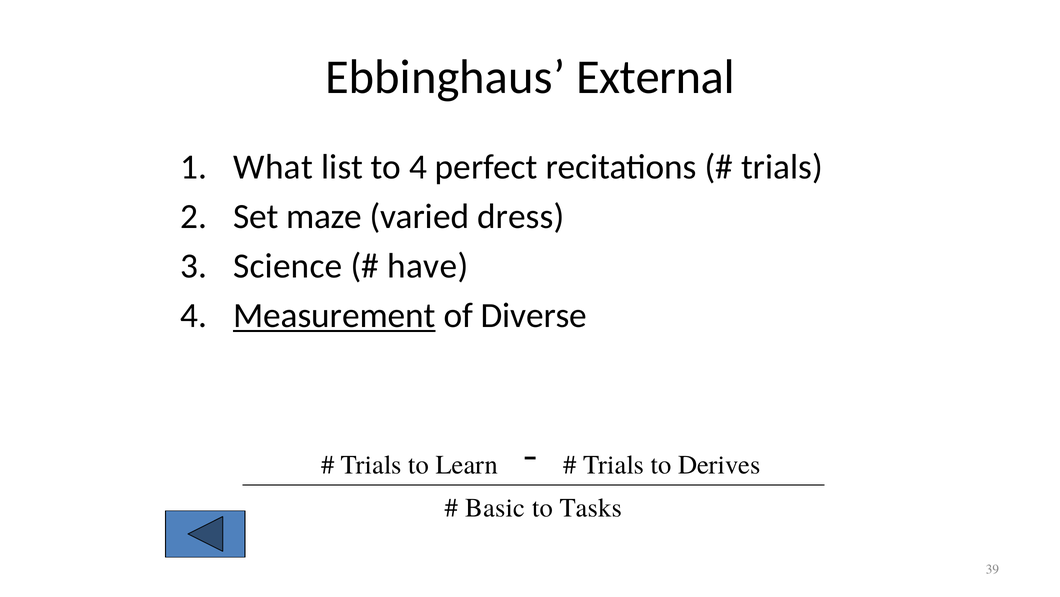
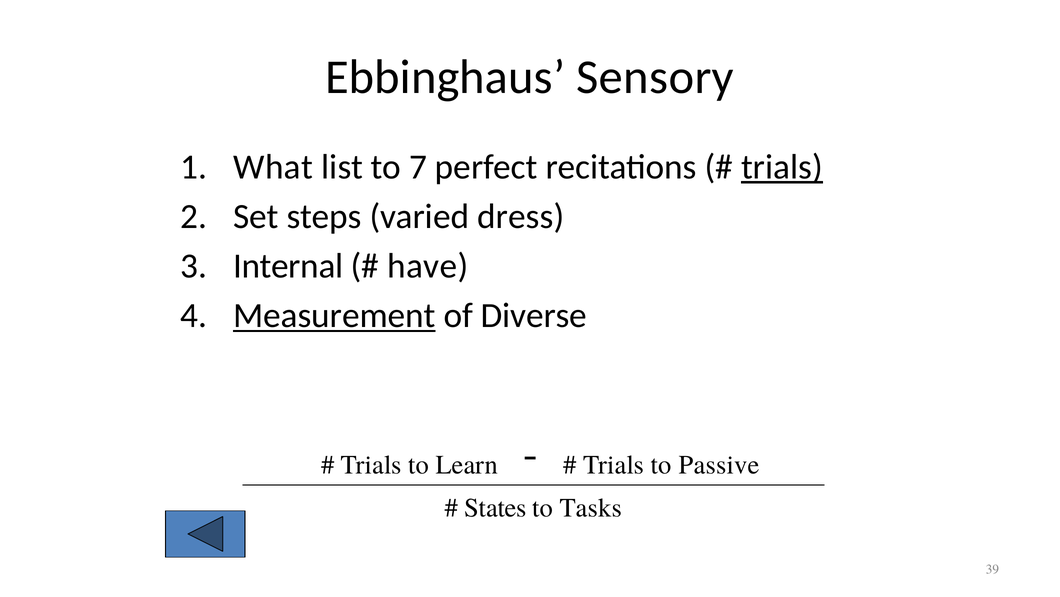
External: External -> Sensory (655, 77)
to 4: 4 -> 7 (418, 167)
trials underline: none -> present (782, 167)
maze: maze -> steps (324, 216)
Science: Science -> Internal (288, 266)
Derives: Derives -> Passive (719, 464)
Basic: Basic -> States (495, 507)
